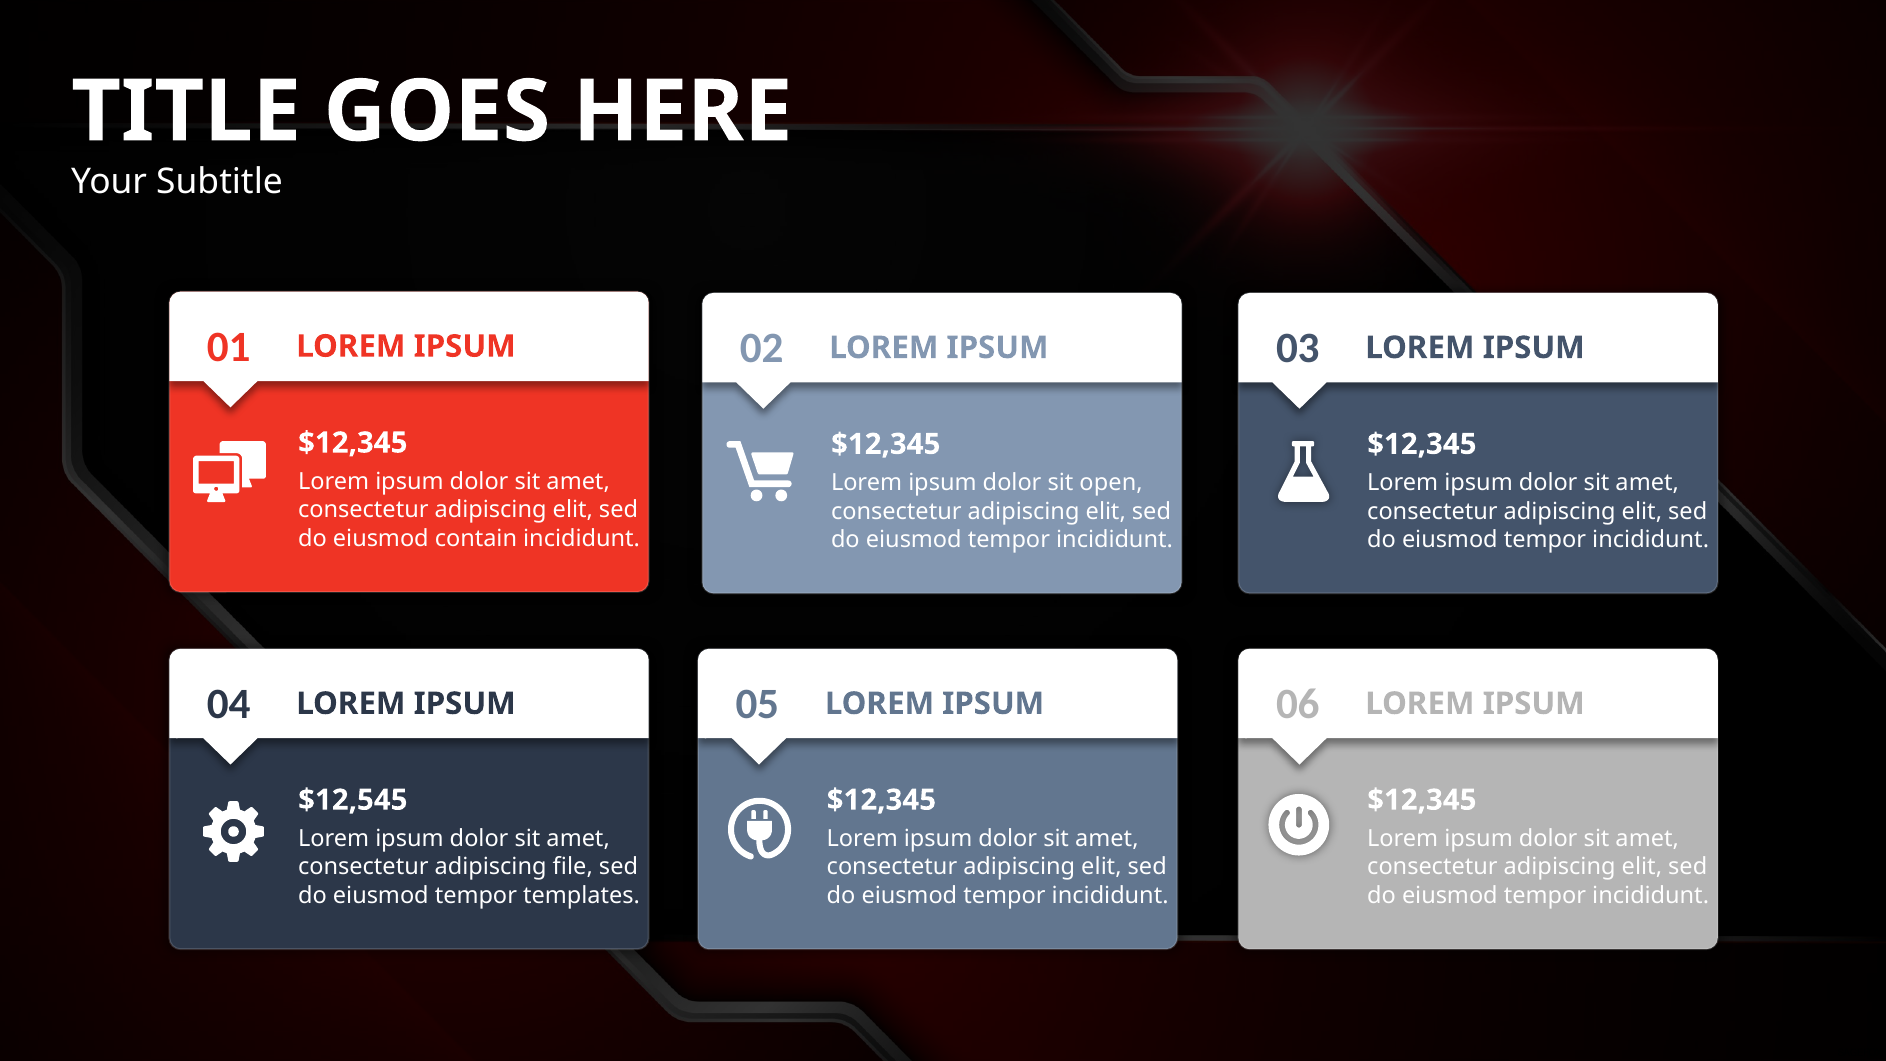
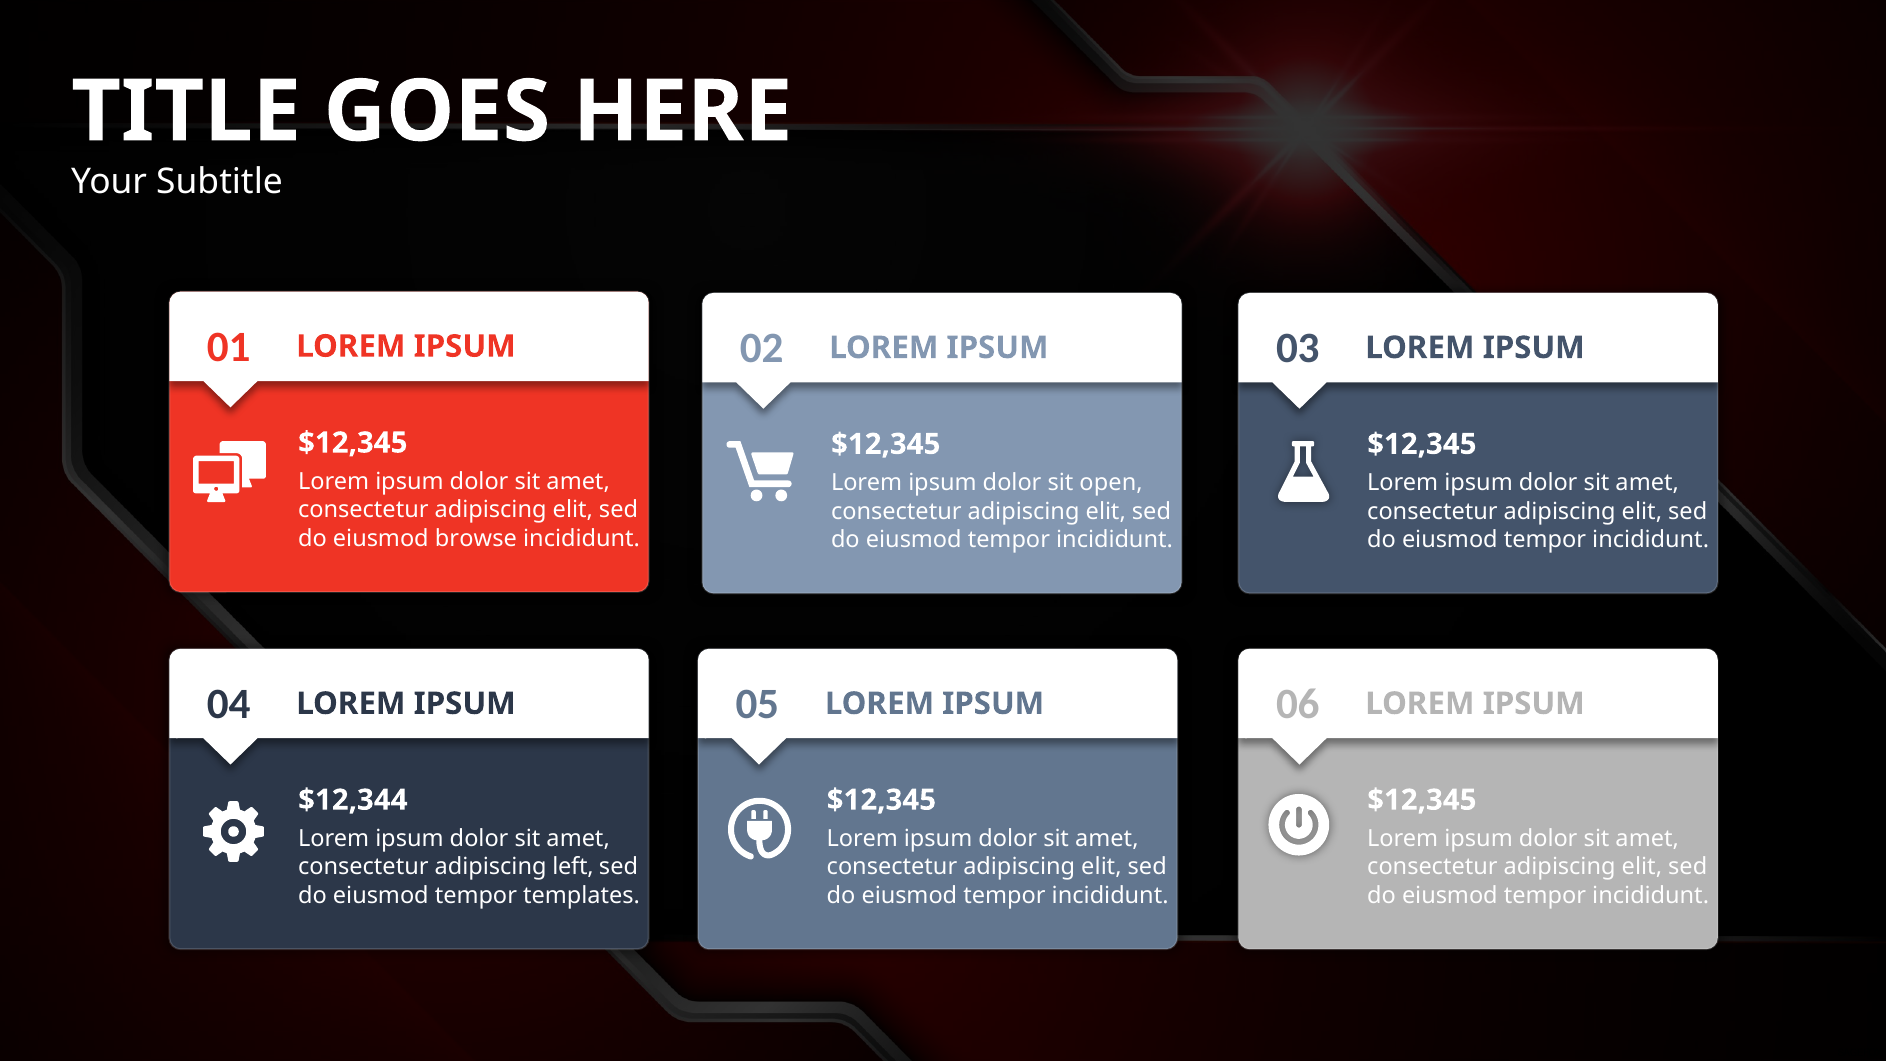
contain: contain -> browse (476, 538)
$12,545: $12,545 -> $12,344 (353, 800)
file: file -> left (573, 867)
